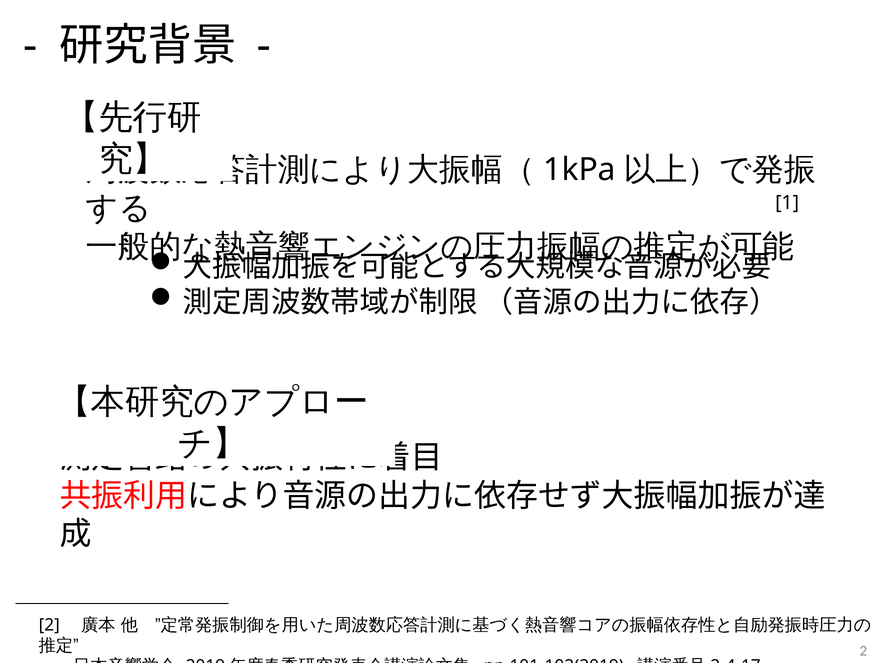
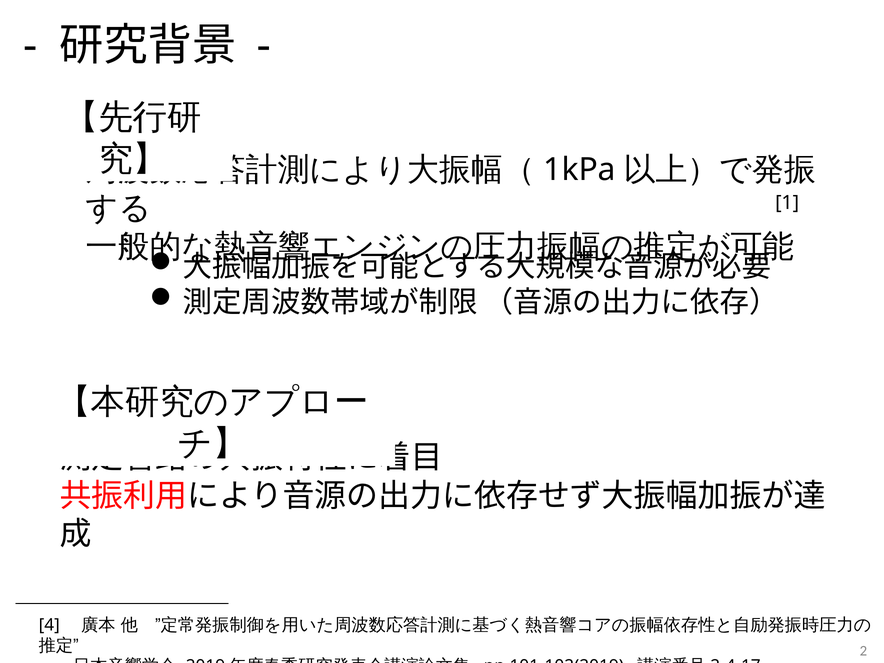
2: 2 -> 4 (49, 625)
